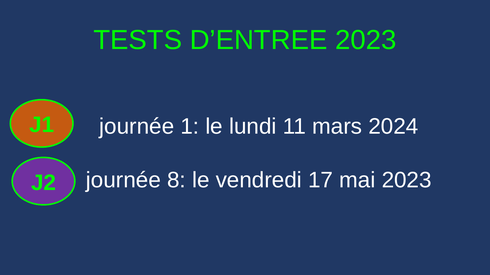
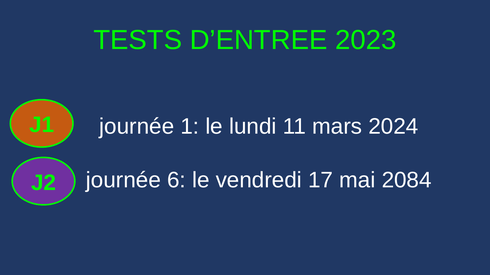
8: 8 -> 6 (176, 181)
mai 2023: 2023 -> 2084 (407, 181)
